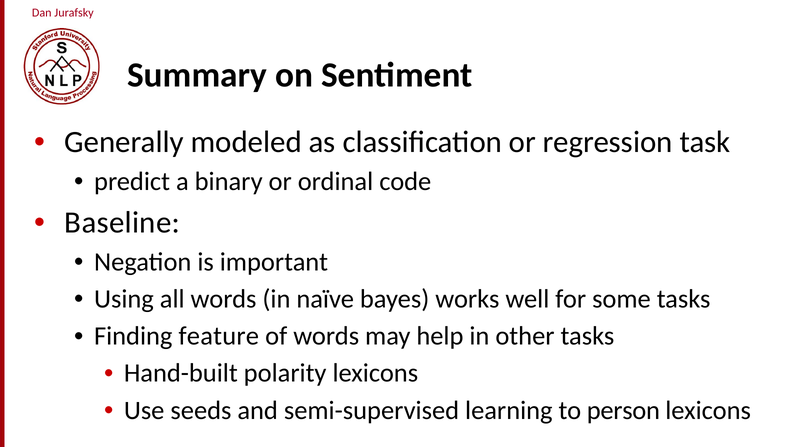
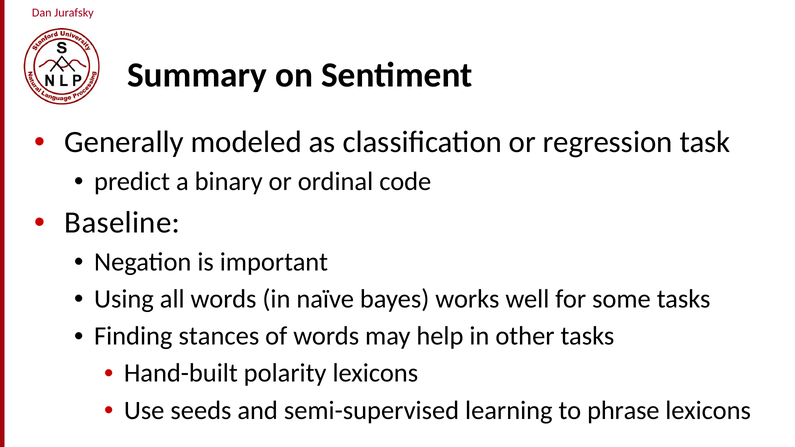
feature: feature -> stances (219, 336)
person: person -> phrase (623, 411)
